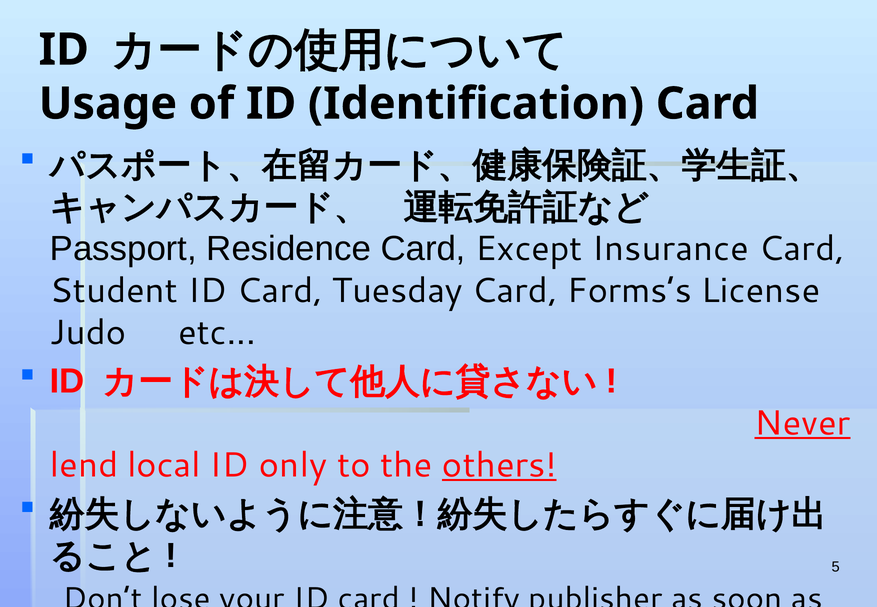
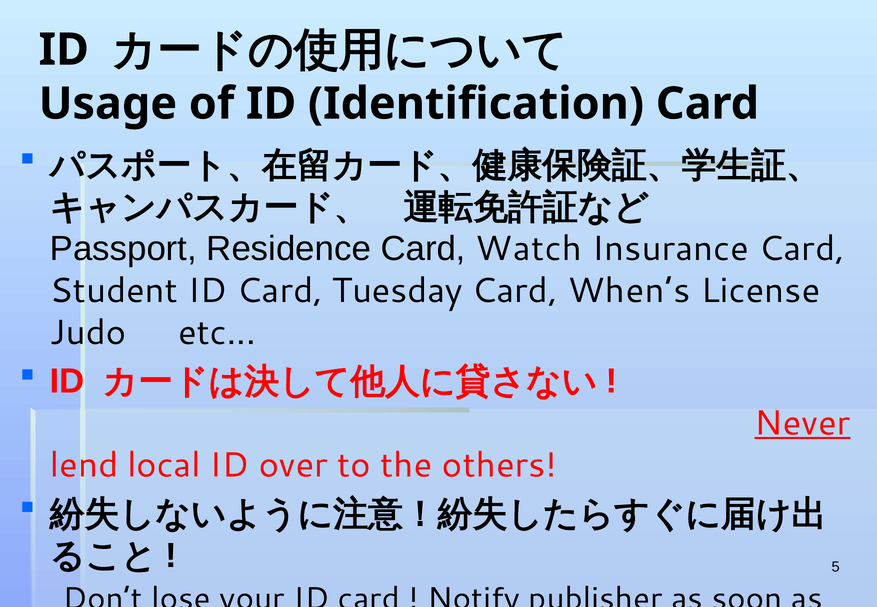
Except: Except -> Watch (529, 249)
Forms’s: Forms’s -> When’s (629, 291)
only: only -> over (293, 465)
others underline: present -> none (499, 465)
